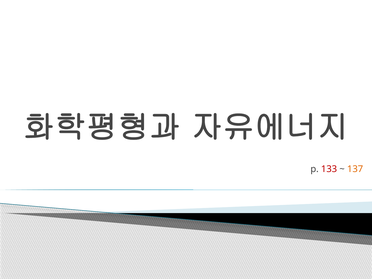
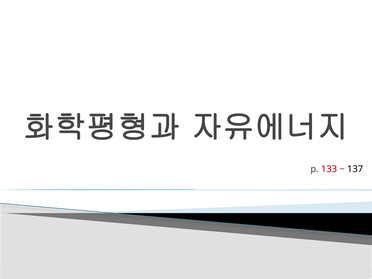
137 colour: orange -> black (355, 169)
